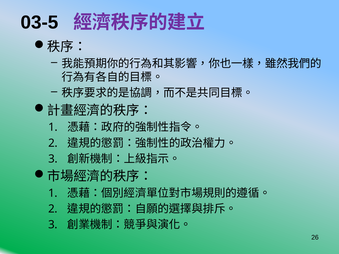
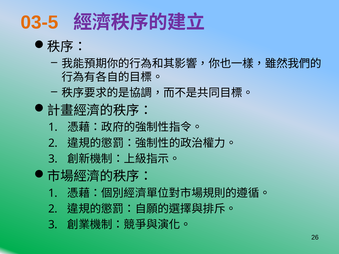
03-5 colour: black -> orange (40, 22)
